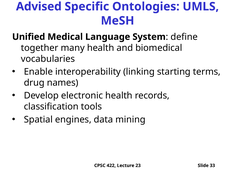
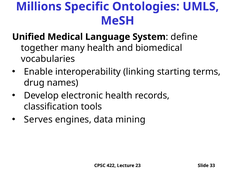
Advised: Advised -> Millions (39, 6)
Spatial: Spatial -> Serves (38, 119)
